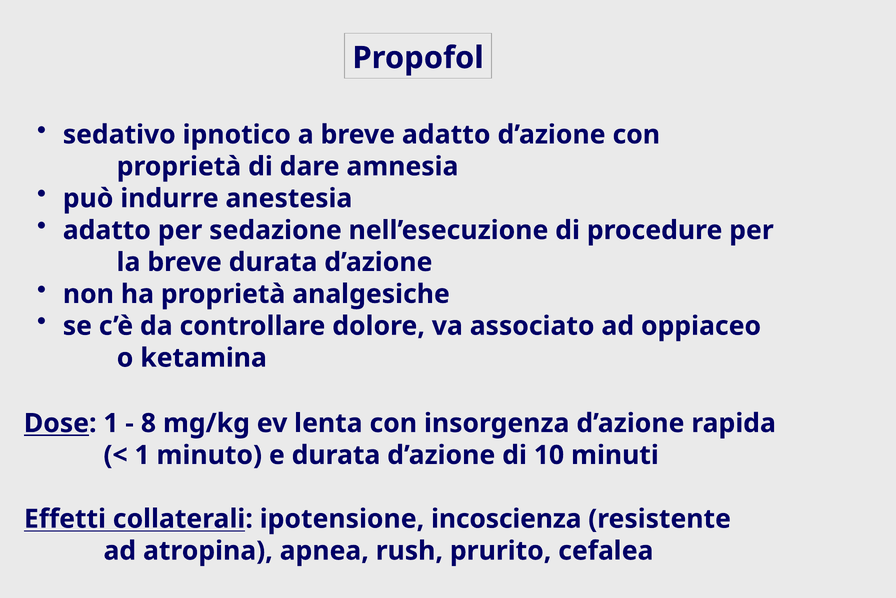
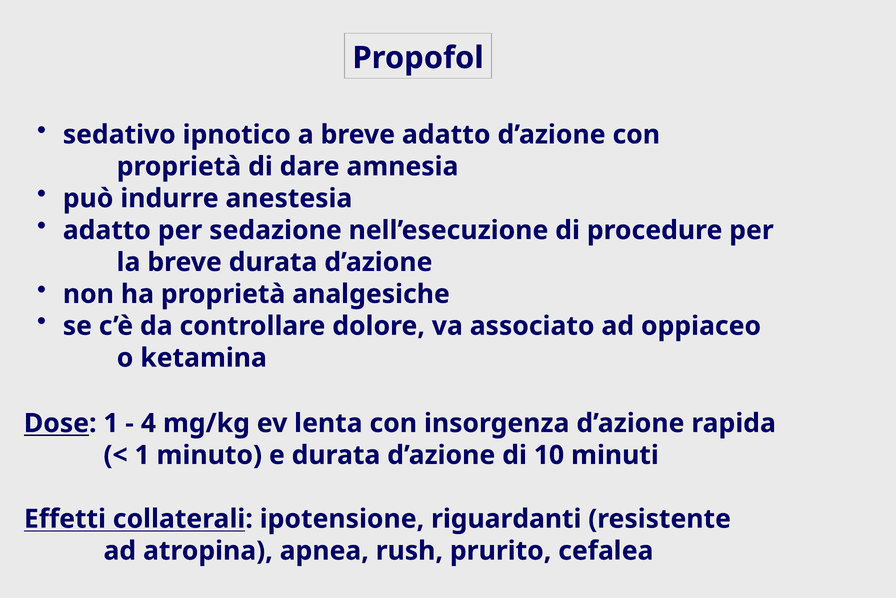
8: 8 -> 4 (148, 423)
incoscienza: incoscienza -> riguardanti (506, 518)
